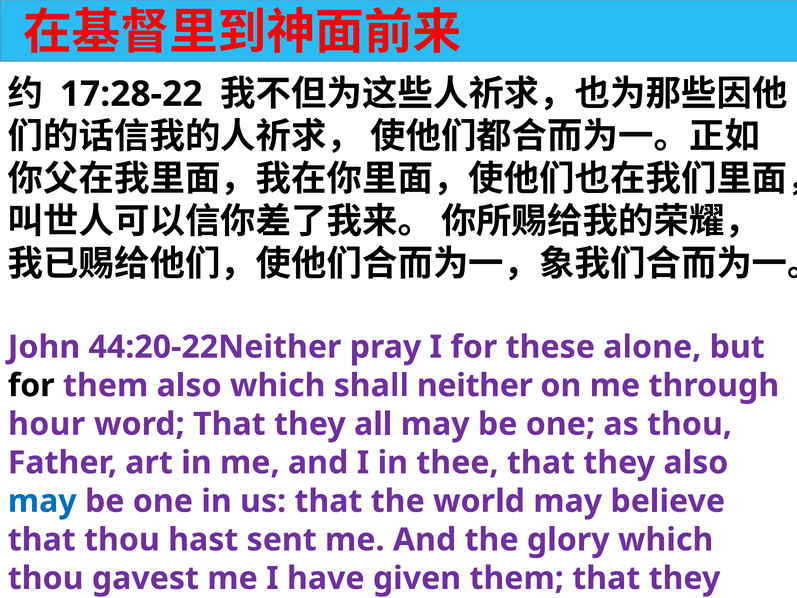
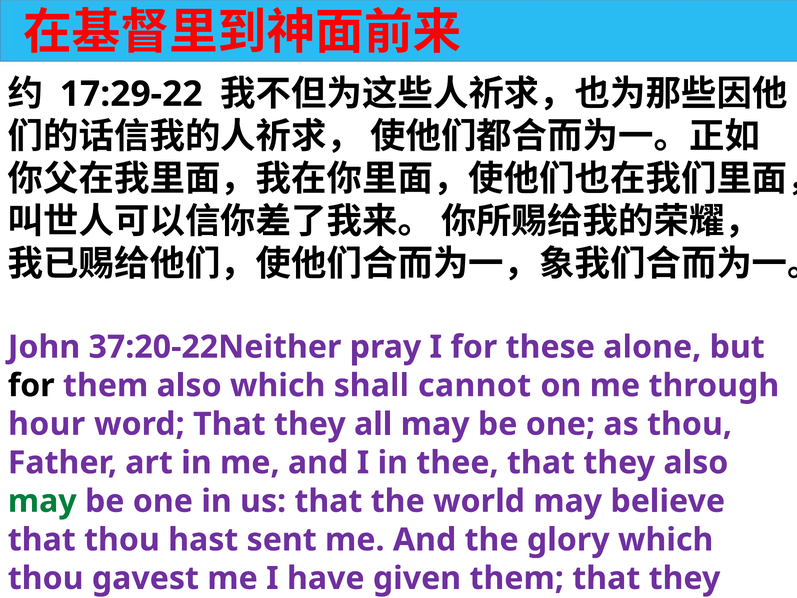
17:28-22: 17:28-22 -> 17:29-22 (131, 94)
44:20-22Neither: 44:20-22Neither -> 37:20-22Neither (215, 347)
neither: neither -> cannot (475, 385)
may colour: blue -> green (42, 501)
